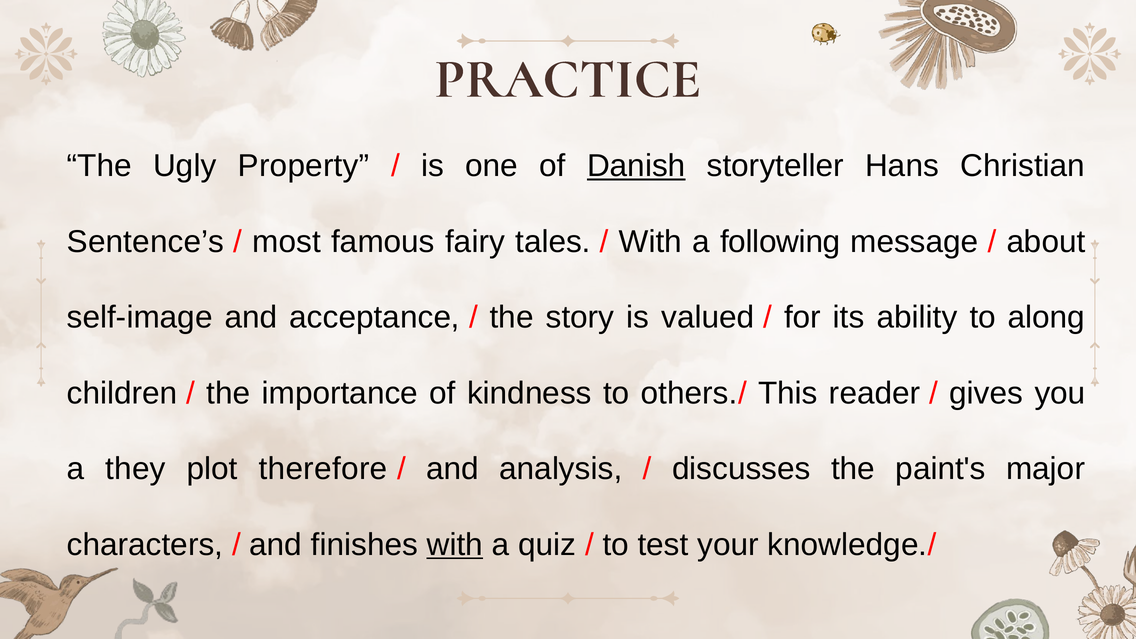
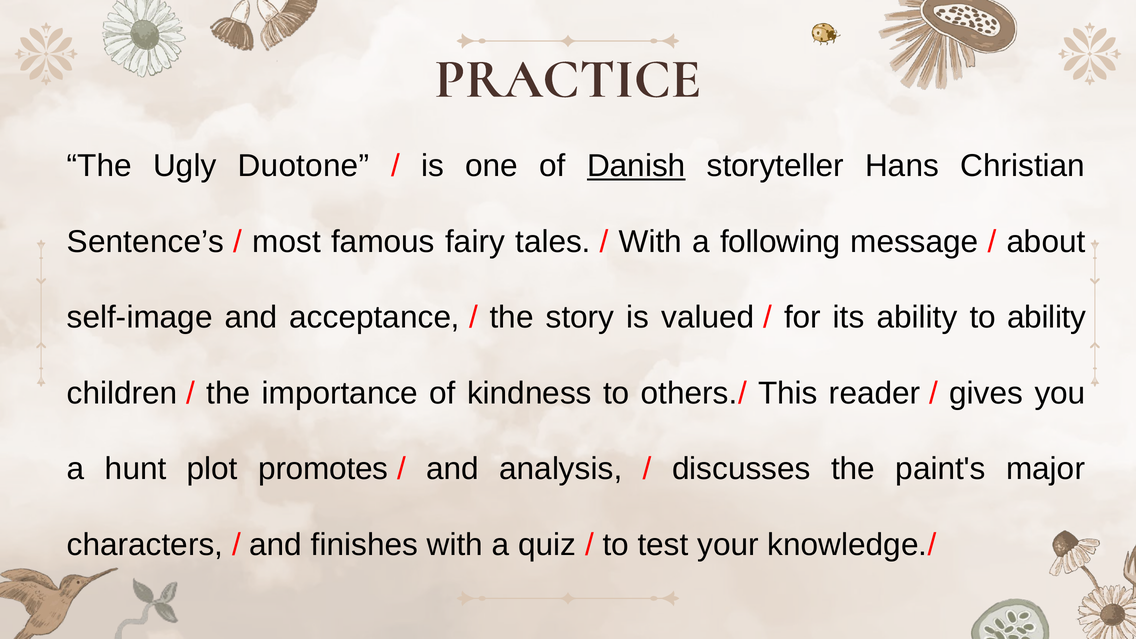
Property: Property -> Duotone (304, 166)
to along: along -> ability (1047, 317)
they: they -> hunt (136, 469)
therefore: therefore -> promotes (323, 469)
with underline: present -> none (455, 545)
